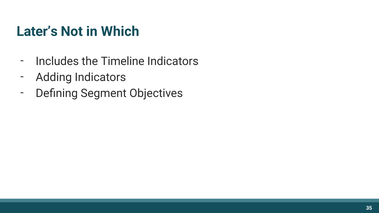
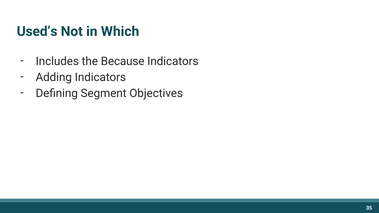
Later’s: Later’s -> Used’s (37, 31)
Timeline: Timeline -> Because (123, 61)
